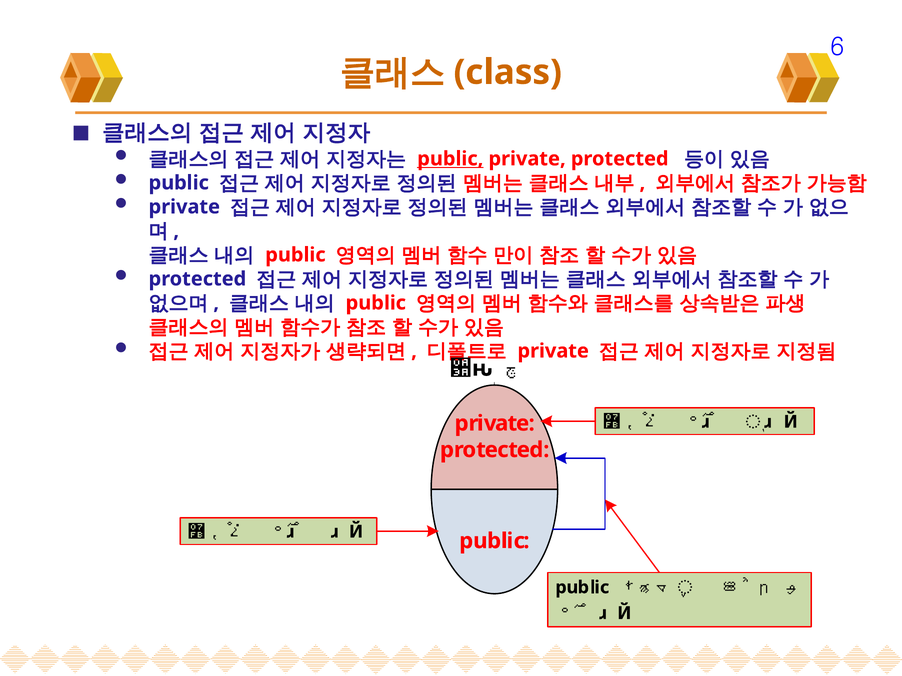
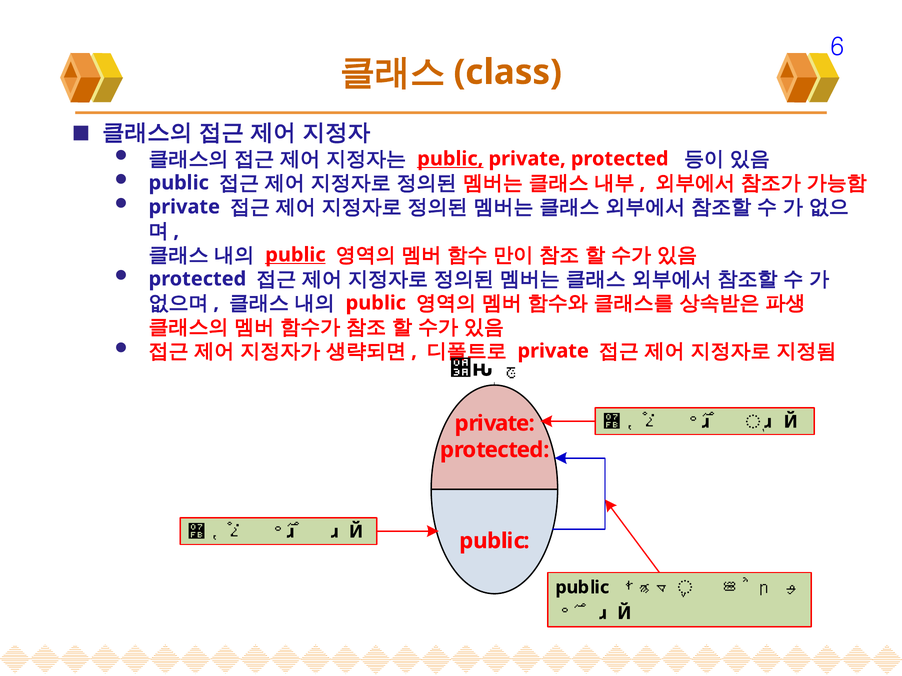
public underline: none -> present (295, 255)
